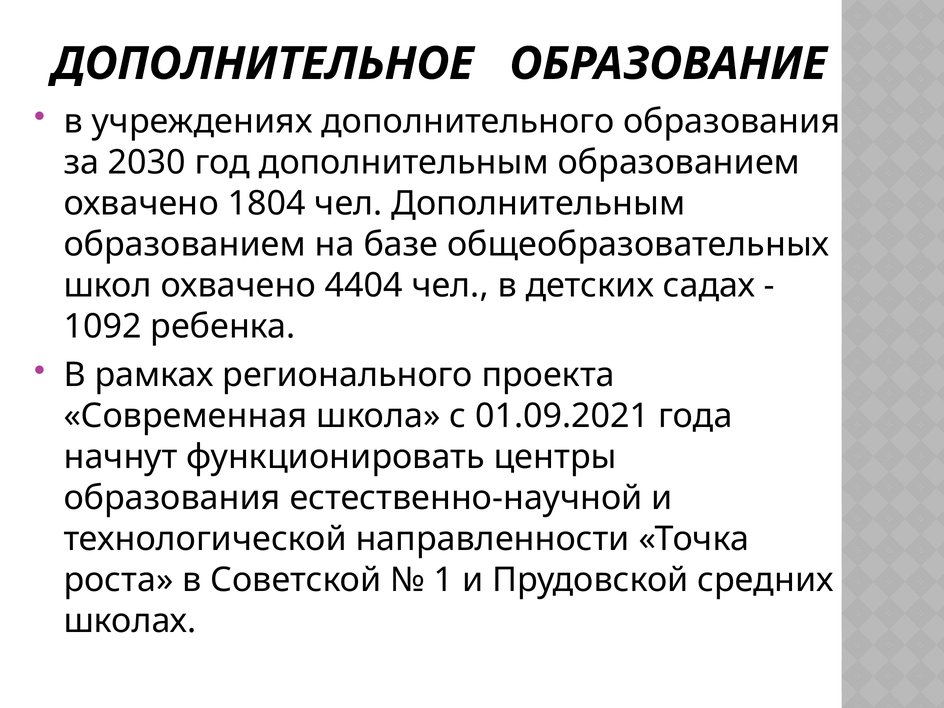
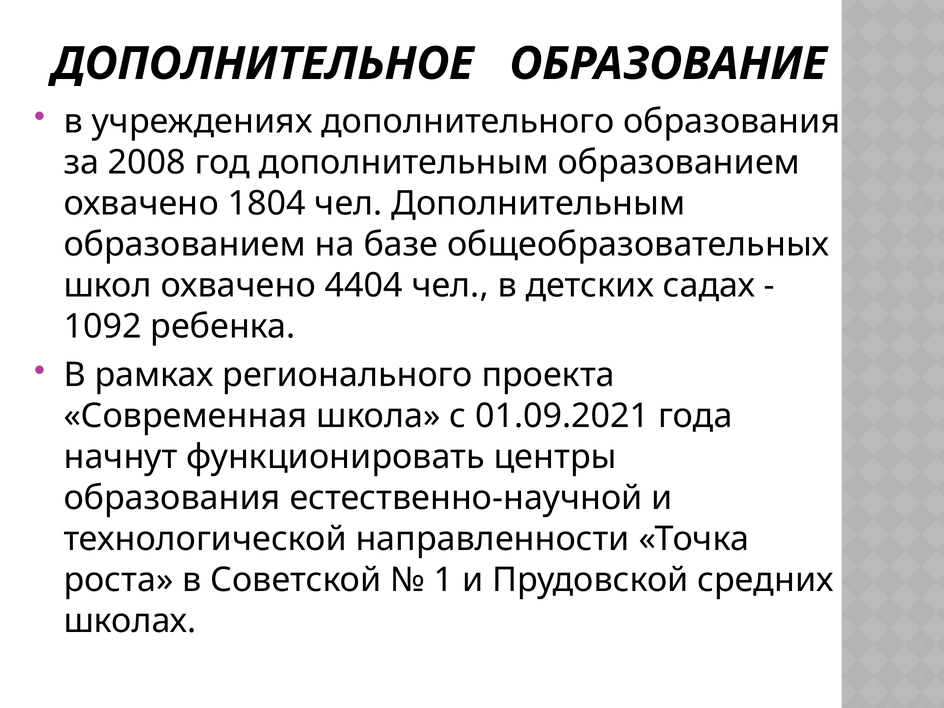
2030: 2030 -> 2008 (147, 162)
